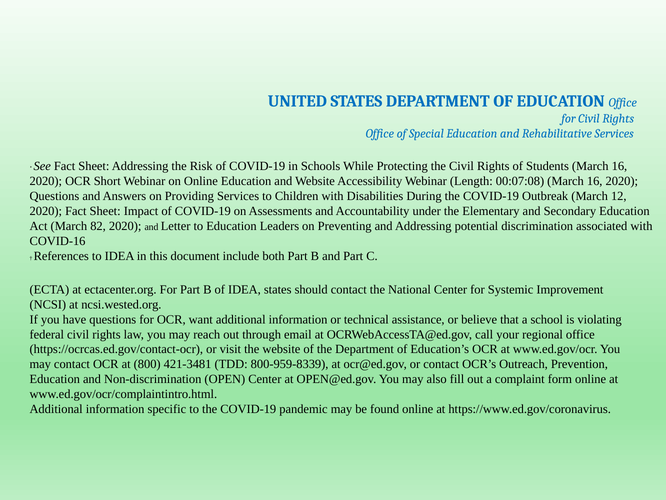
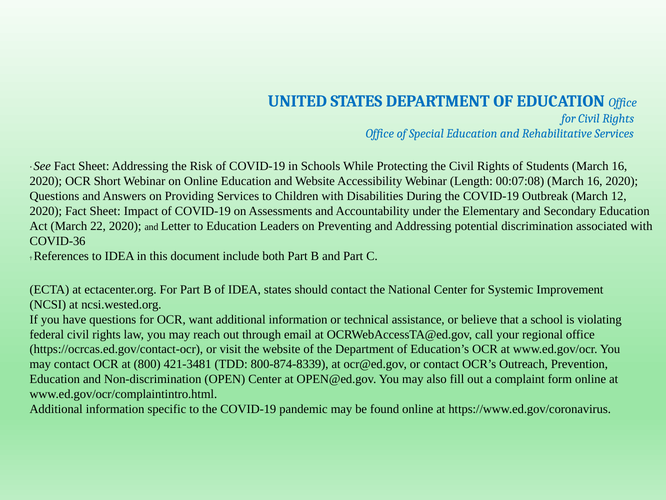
82: 82 -> 22 (98, 226)
COVID-16: COVID-16 -> COVID-36 (58, 241)
800-959-8339: 800-959-8339 -> 800-874-8339 (290, 364)
